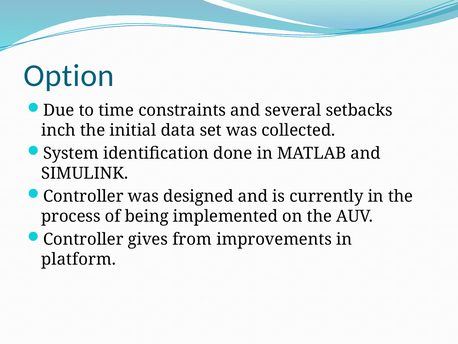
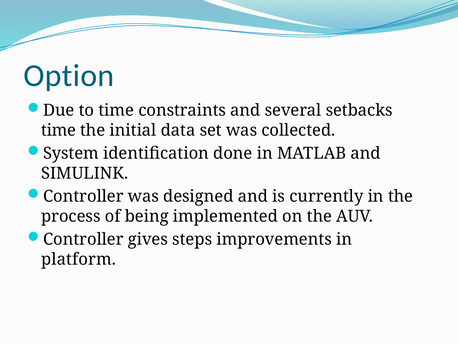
inch: inch -> time (59, 130)
from: from -> steps (192, 239)
